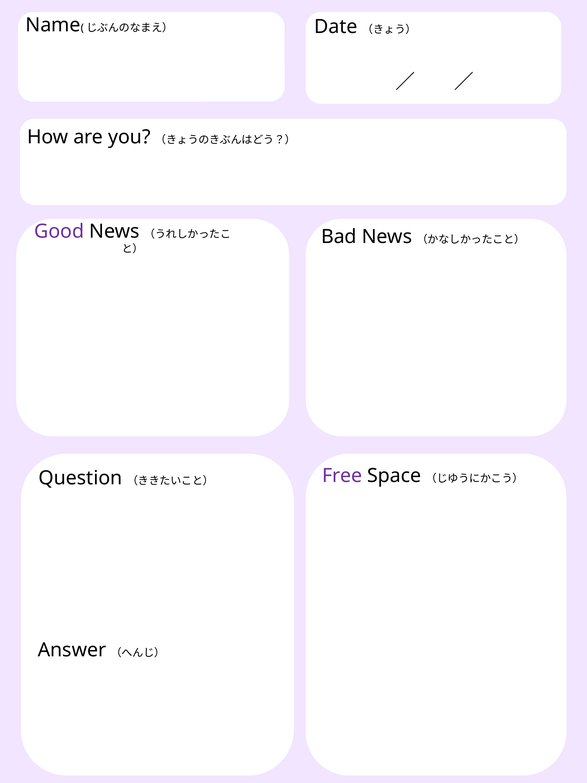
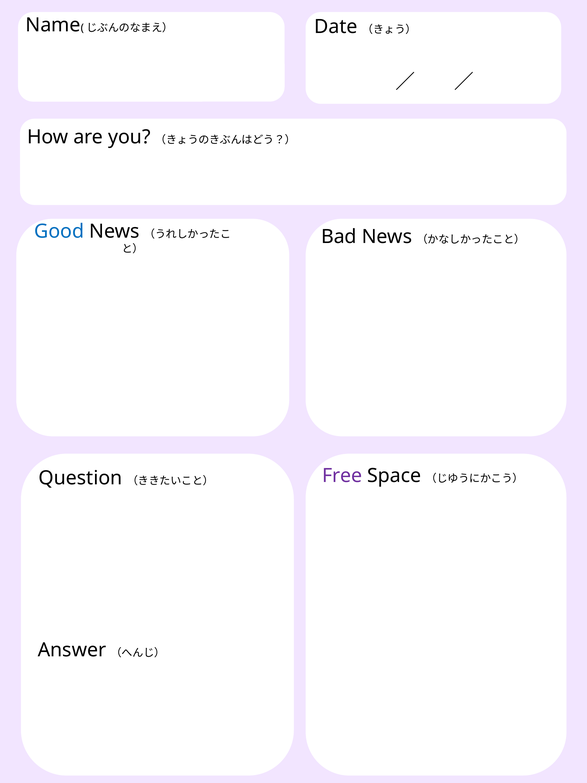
Good colour: purple -> blue (59, 231)
